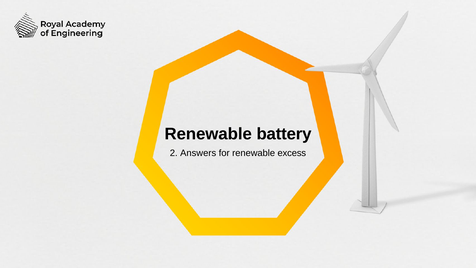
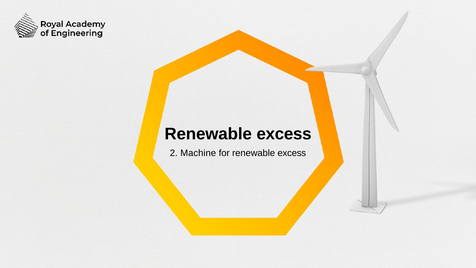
battery: battery -> excess (284, 134)
Answers: Answers -> Machine (198, 153)
